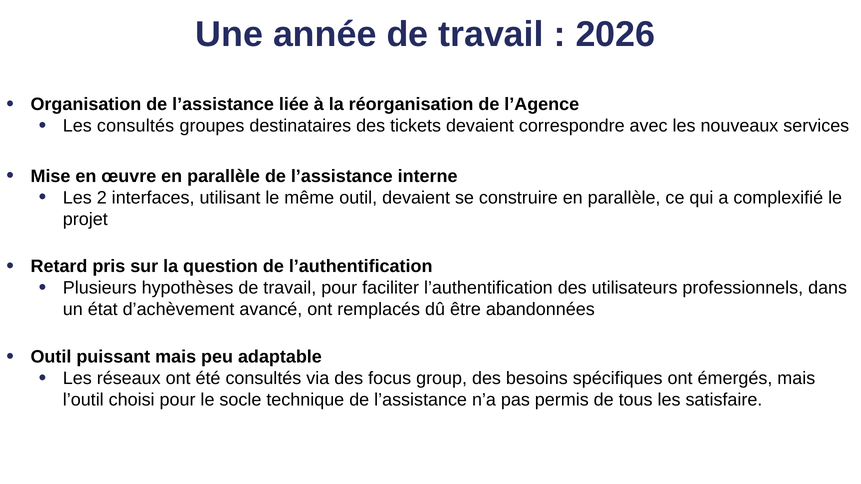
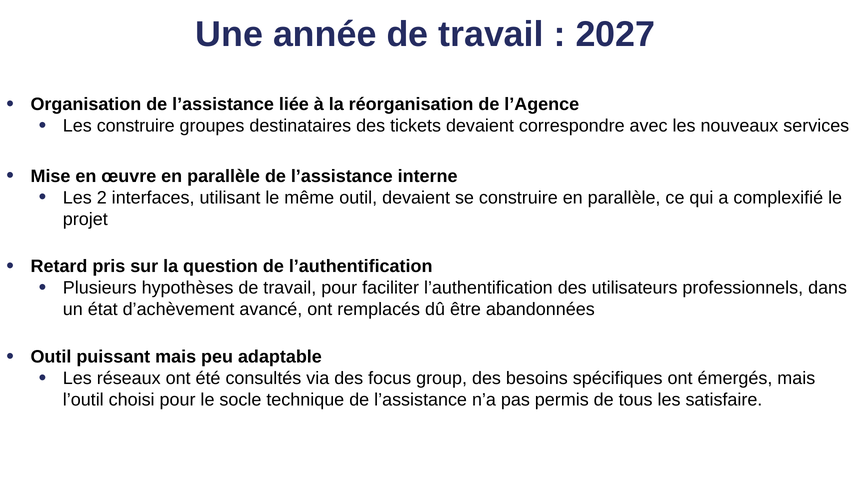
2026: 2026 -> 2027 (615, 35)
Les consultés: consultés -> construire (136, 126)
